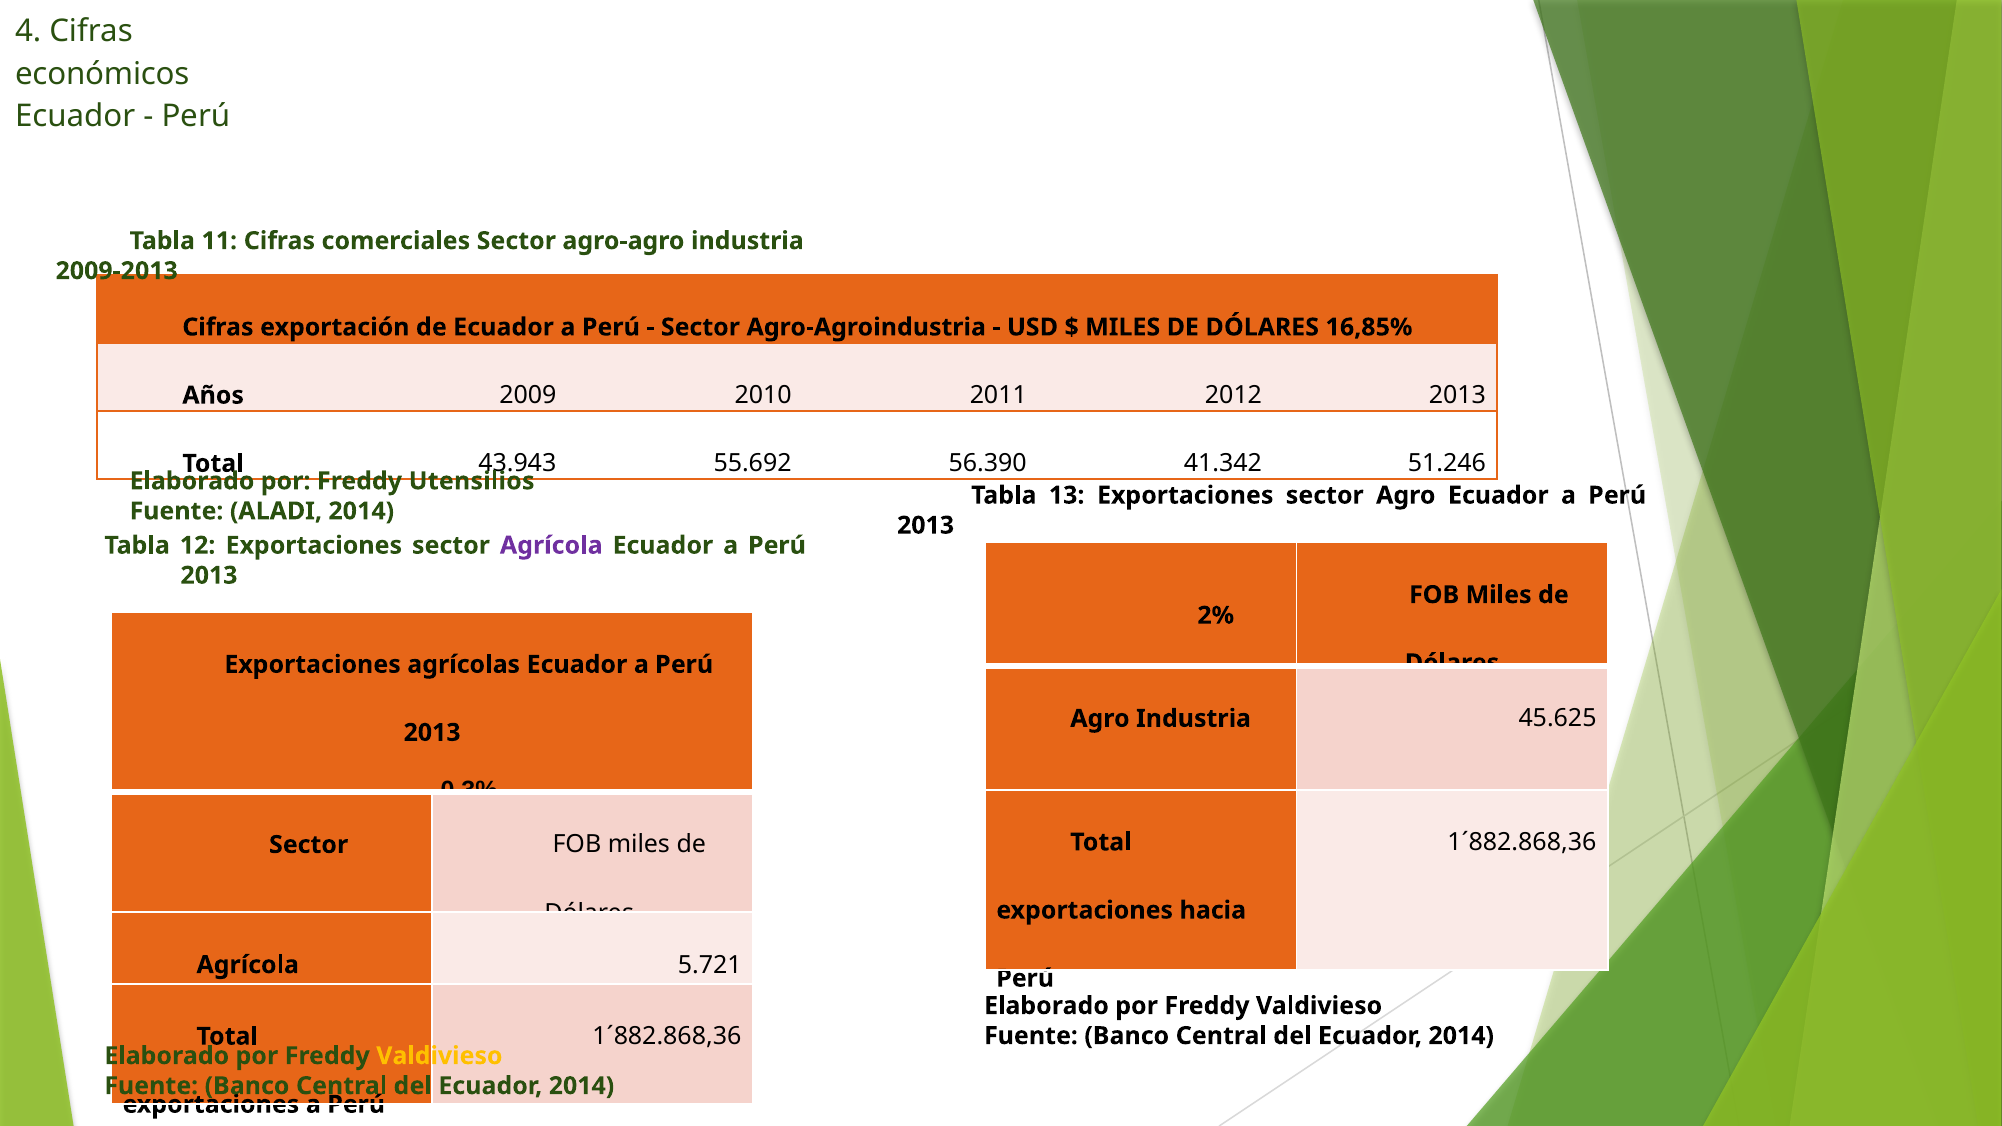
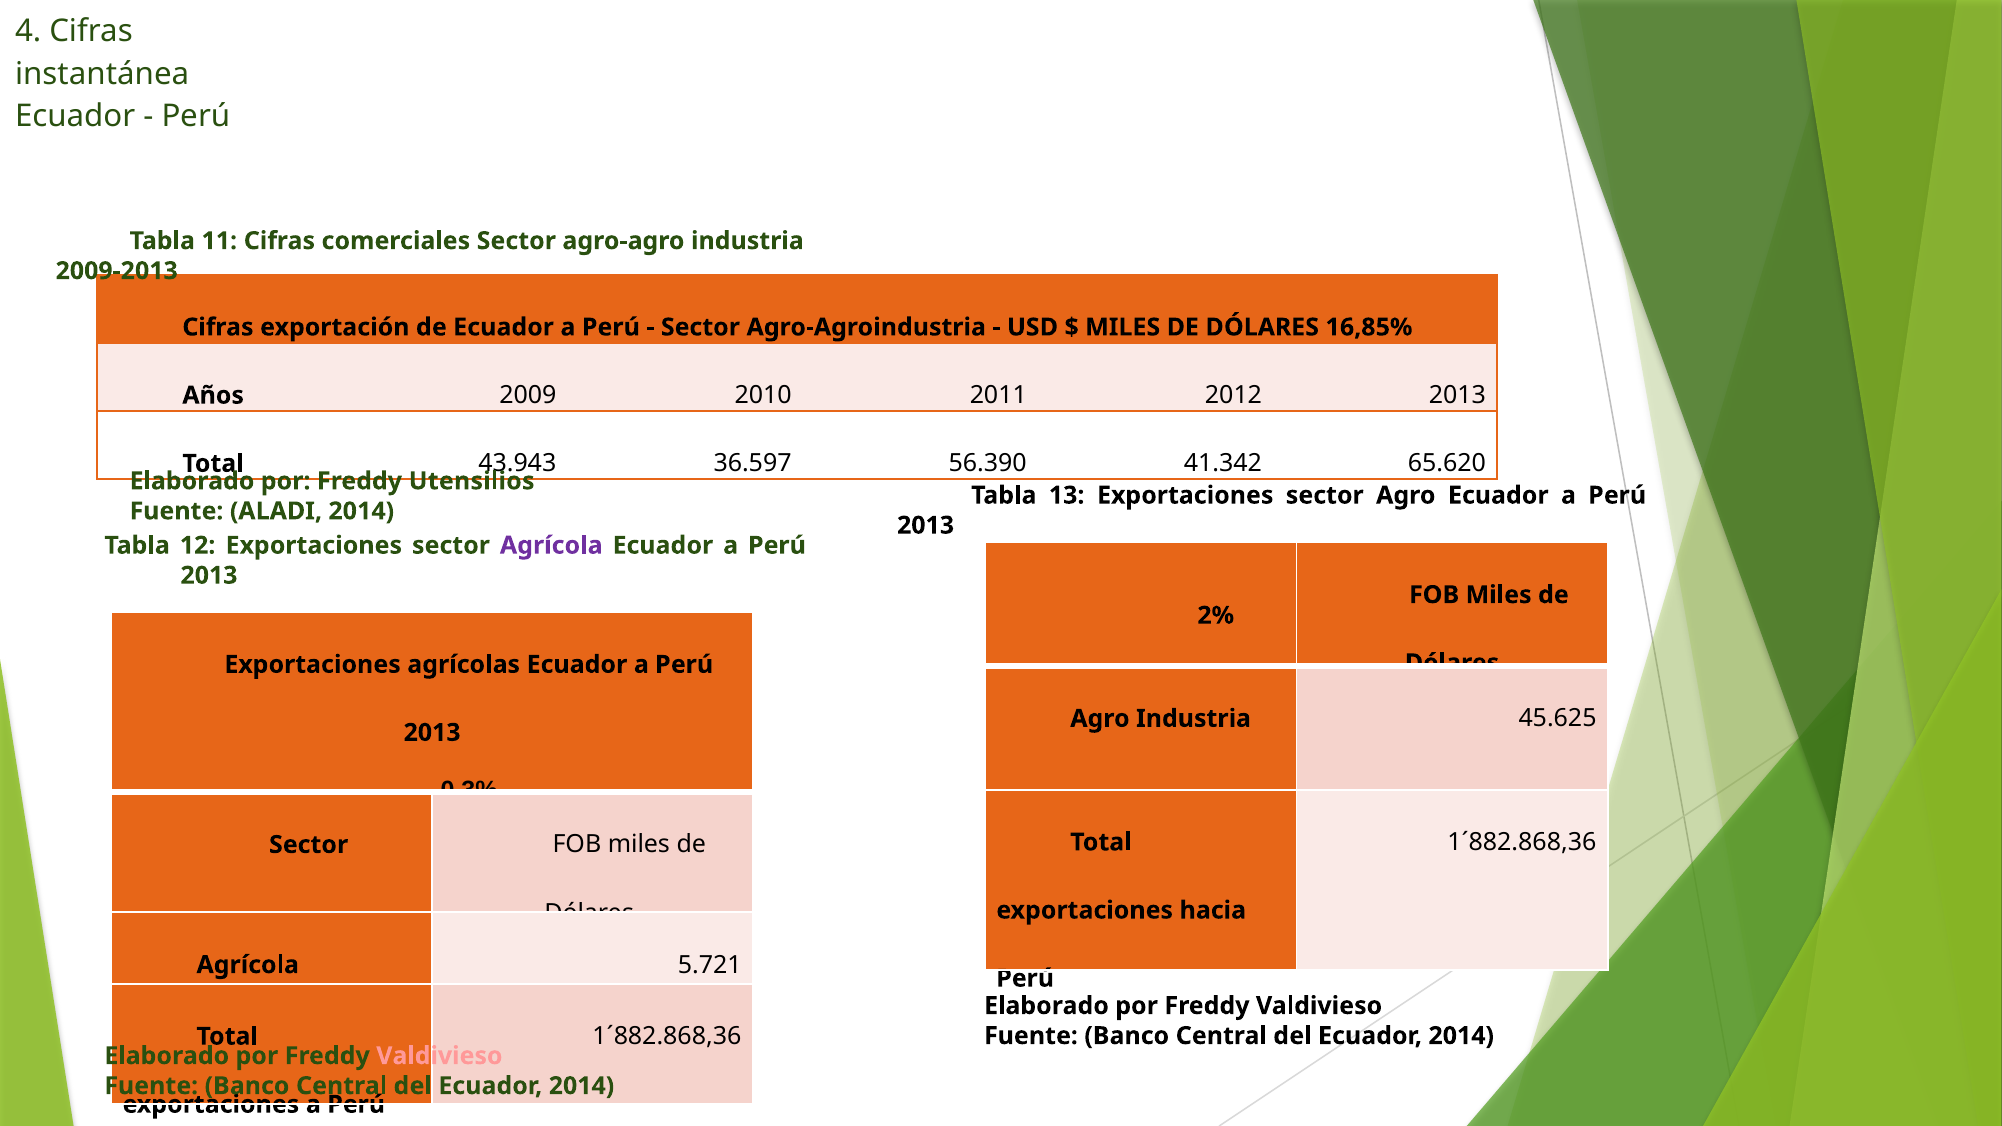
económicos: económicos -> instantánea (102, 74)
55.692: 55.692 -> 36.597 (753, 464)
51.246: 51.246 -> 65.620 (1447, 464)
Valdivieso colour: yellow -> pink (439, 1056)
